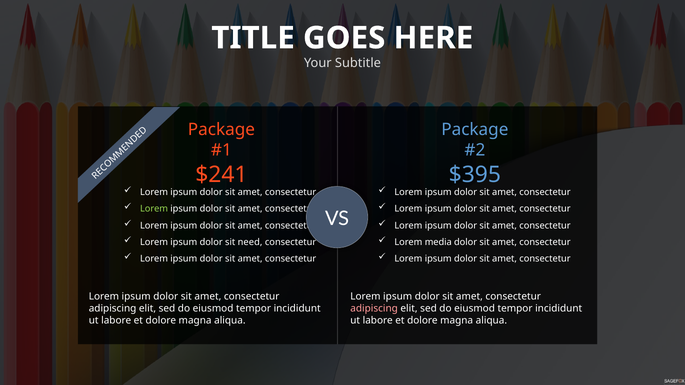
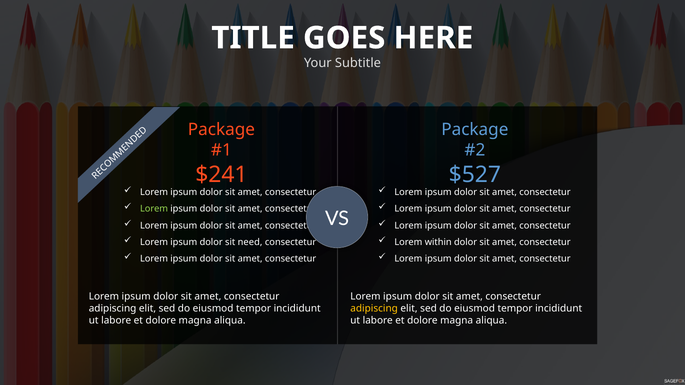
$395: $395 -> $527 (475, 175)
media: media -> within (438, 242)
adipiscing colour: pink -> yellow (374, 309)
